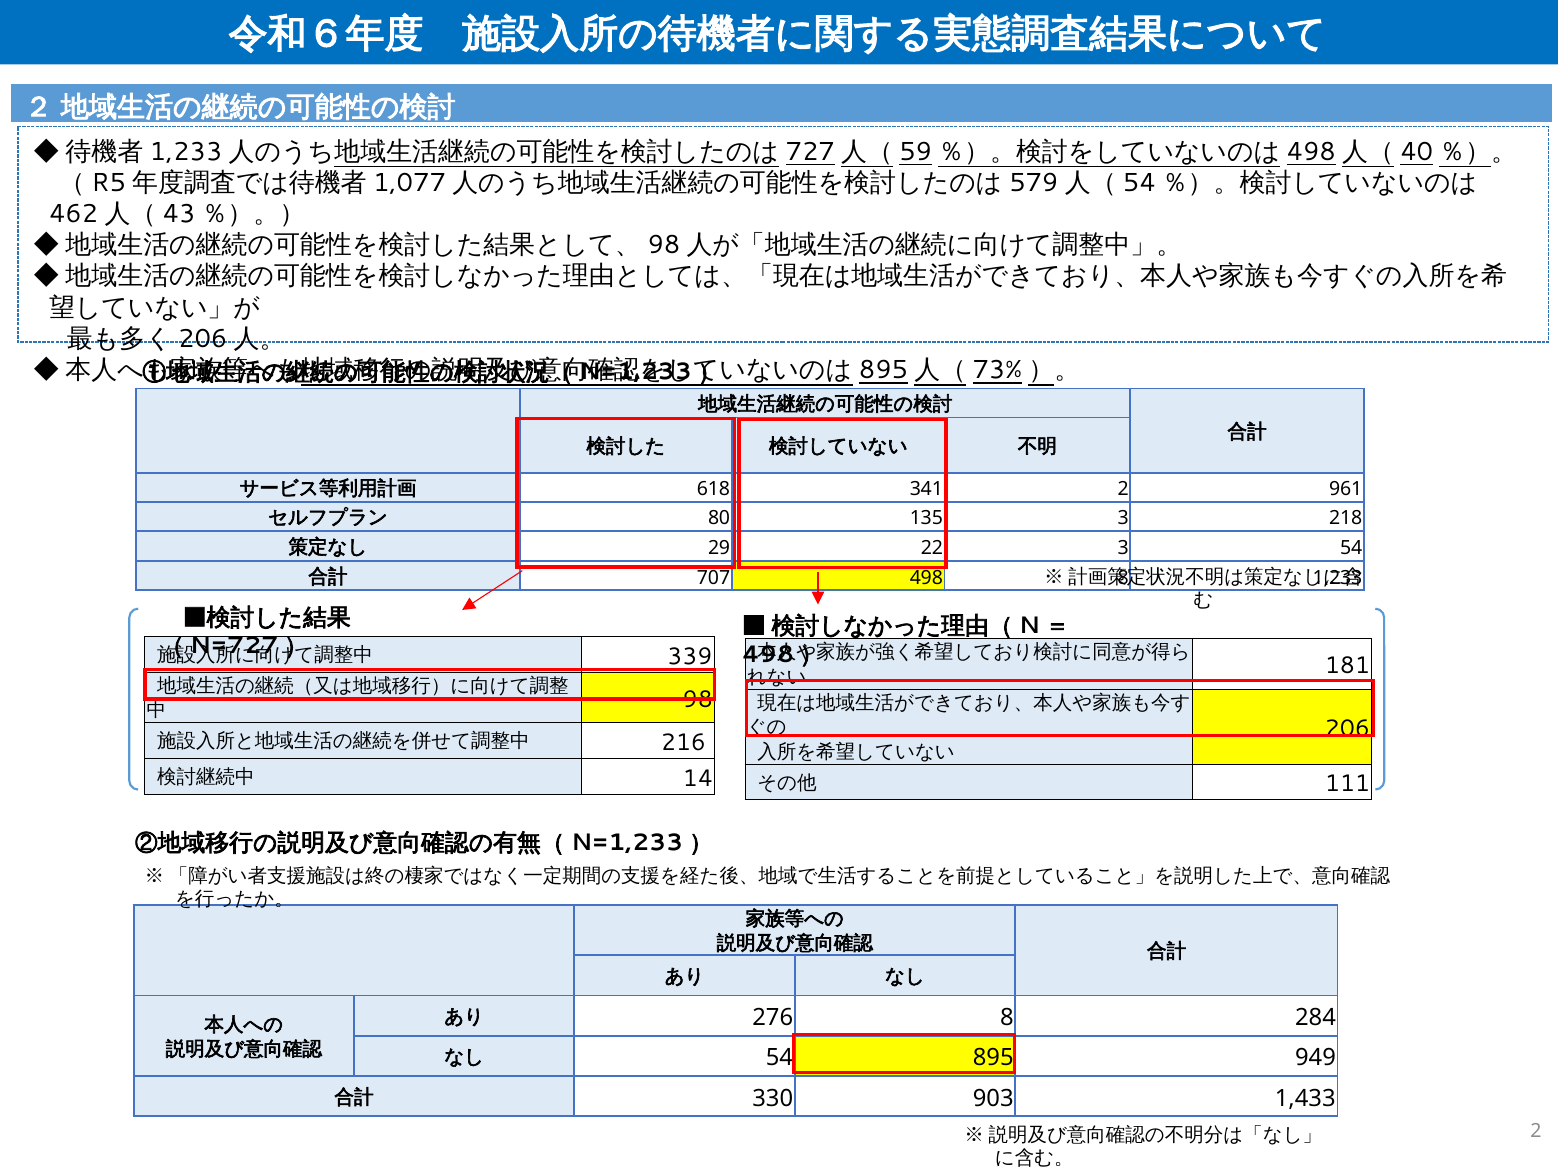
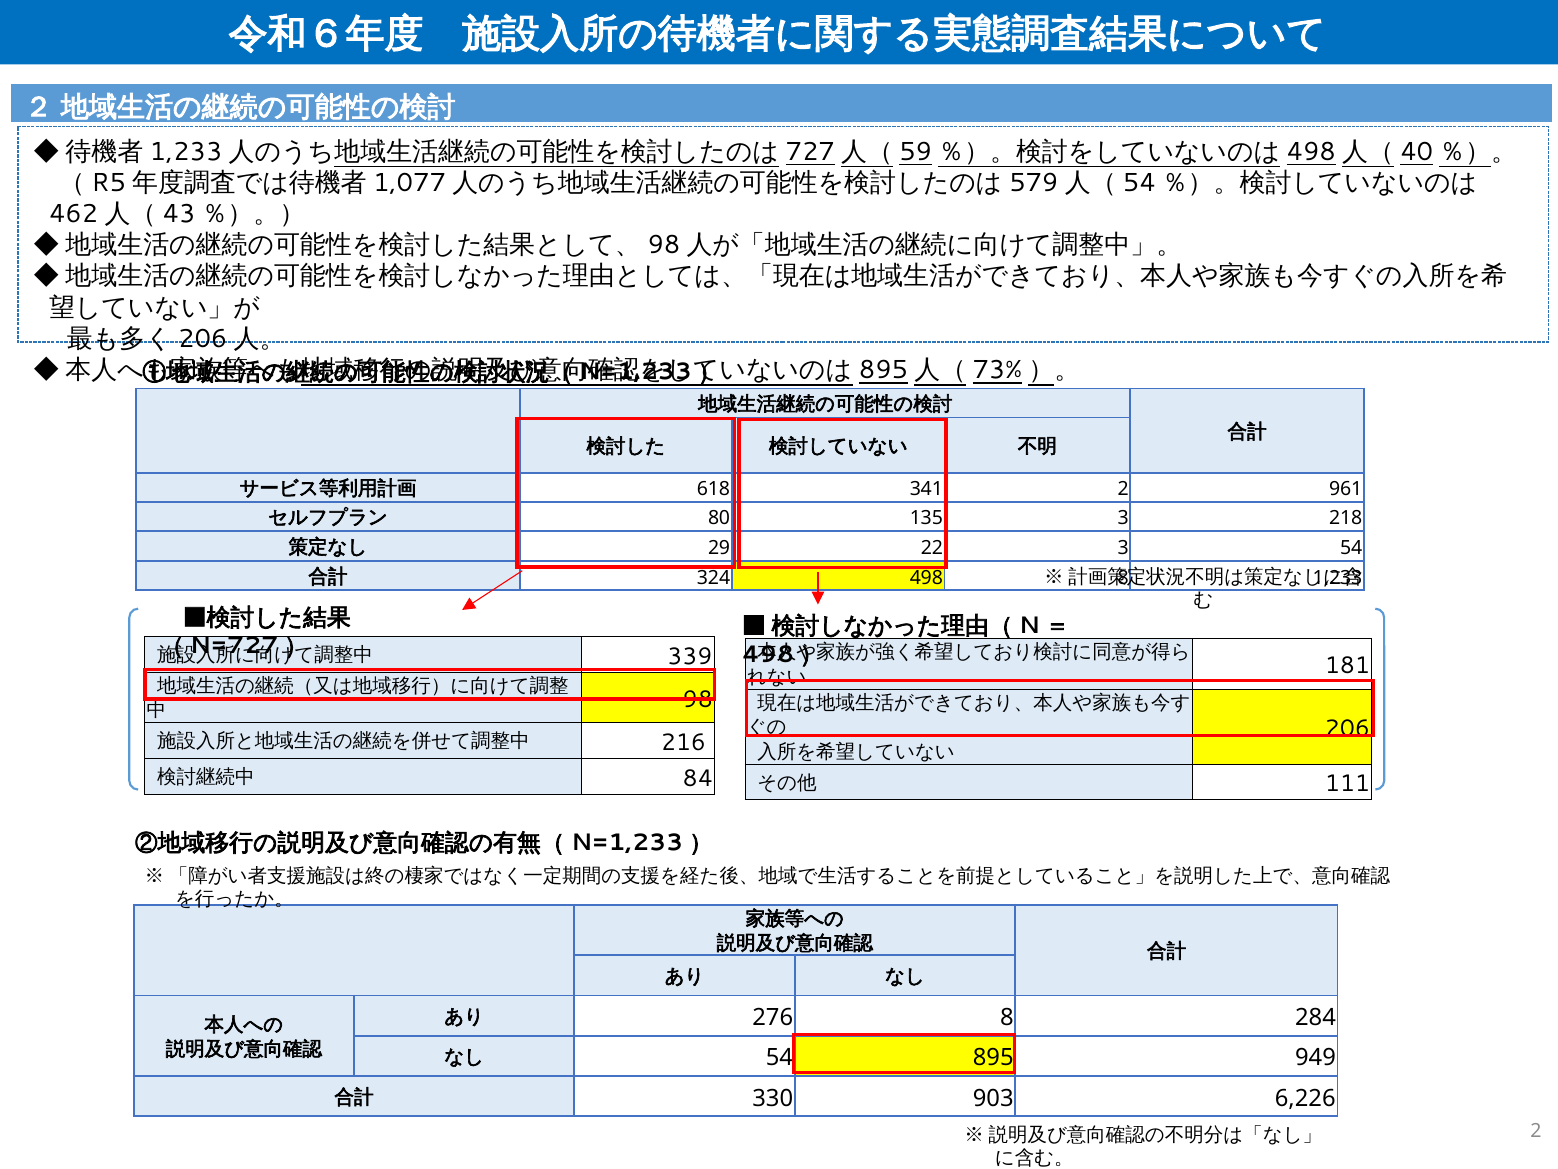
707: 707 -> 324 (714, 577)
14: 14 -> 84 (698, 778)
1,433: 1,433 -> 6,226 (1305, 1098)
